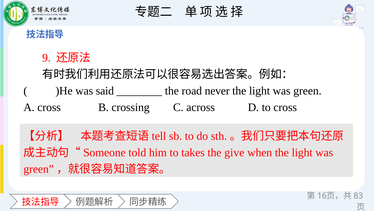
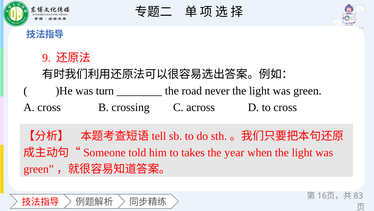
said: said -> turn (105, 90)
give: give -> year (234, 152)
